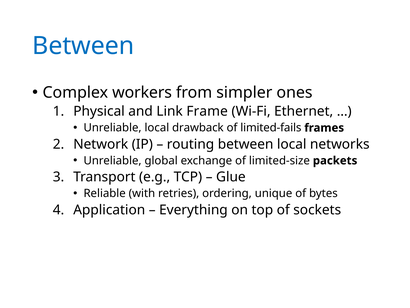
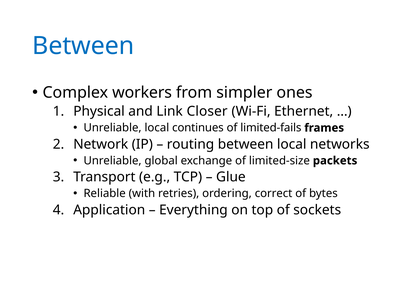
Frame: Frame -> Closer (207, 111)
drawback: drawback -> continues (198, 128)
unique: unique -> correct (274, 193)
